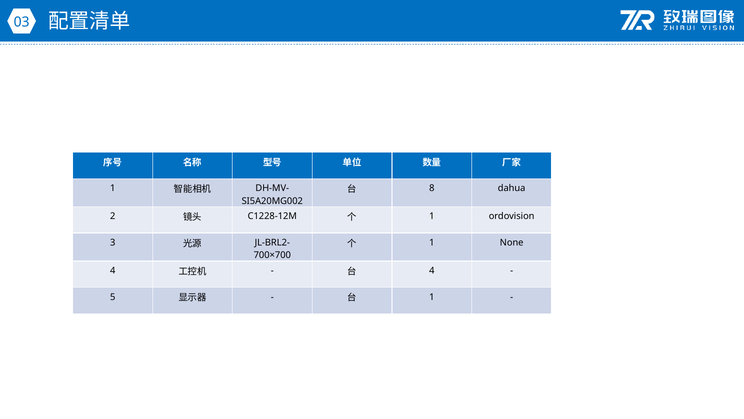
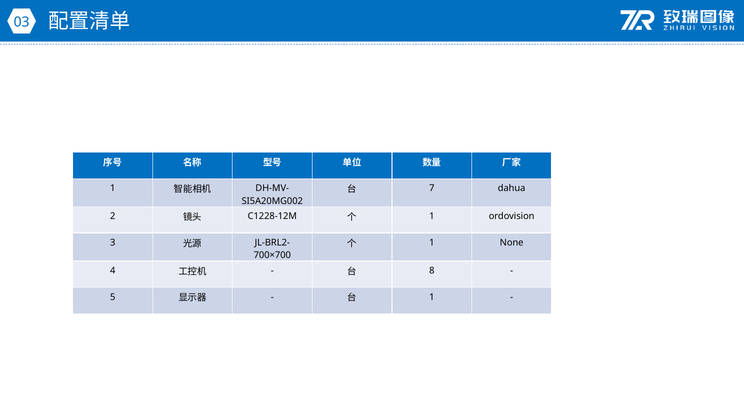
8: 8 -> 7 (432, 188)
4: 4 -> 8 (432, 270)
